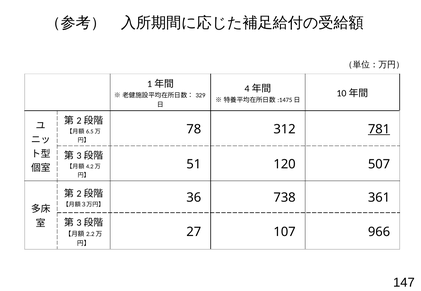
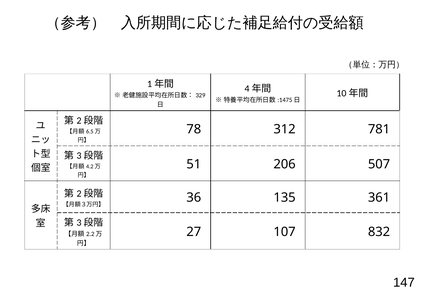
781 underline: present -> none (379, 129)
120: 120 -> 206 (285, 165)
738: 738 -> 135 (285, 198)
966: 966 -> 832 (379, 232)
